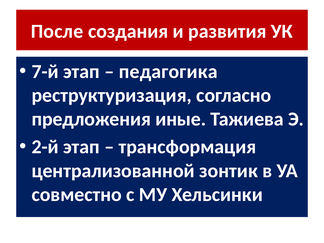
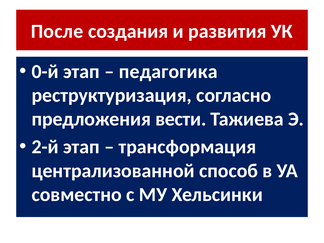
7-й: 7-й -> 0-й (45, 72)
иные: иные -> вести (181, 119)
зонтик: зонтик -> способ (229, 171)
